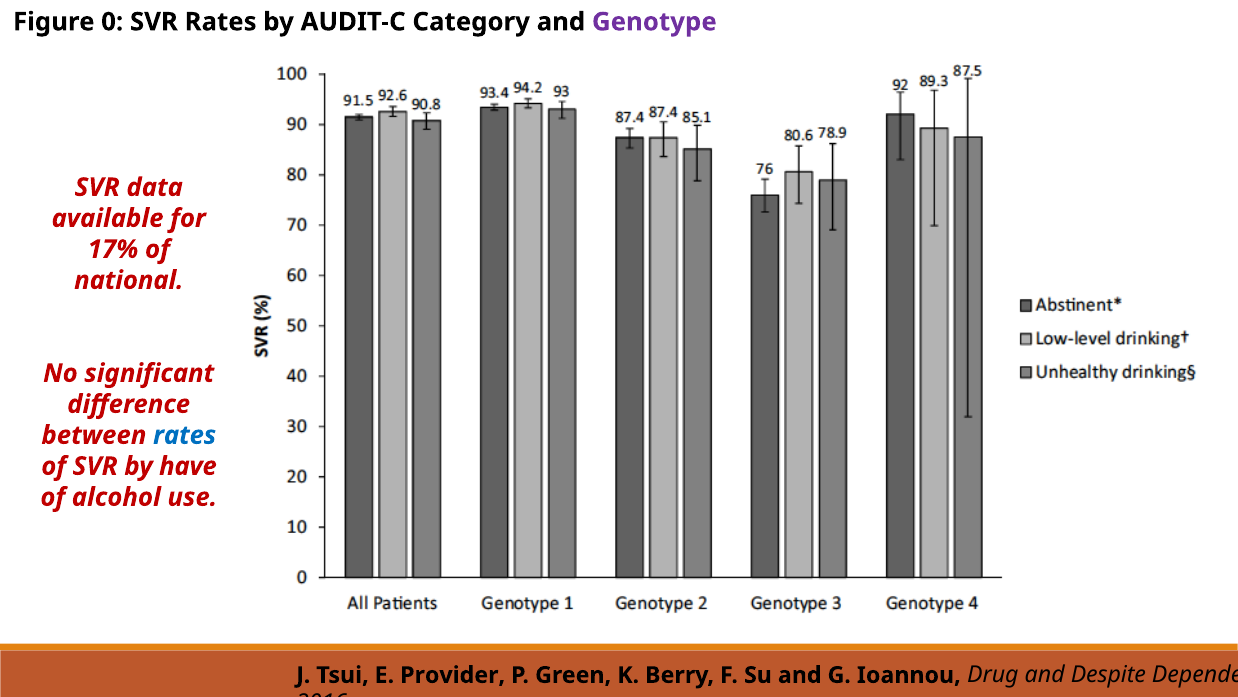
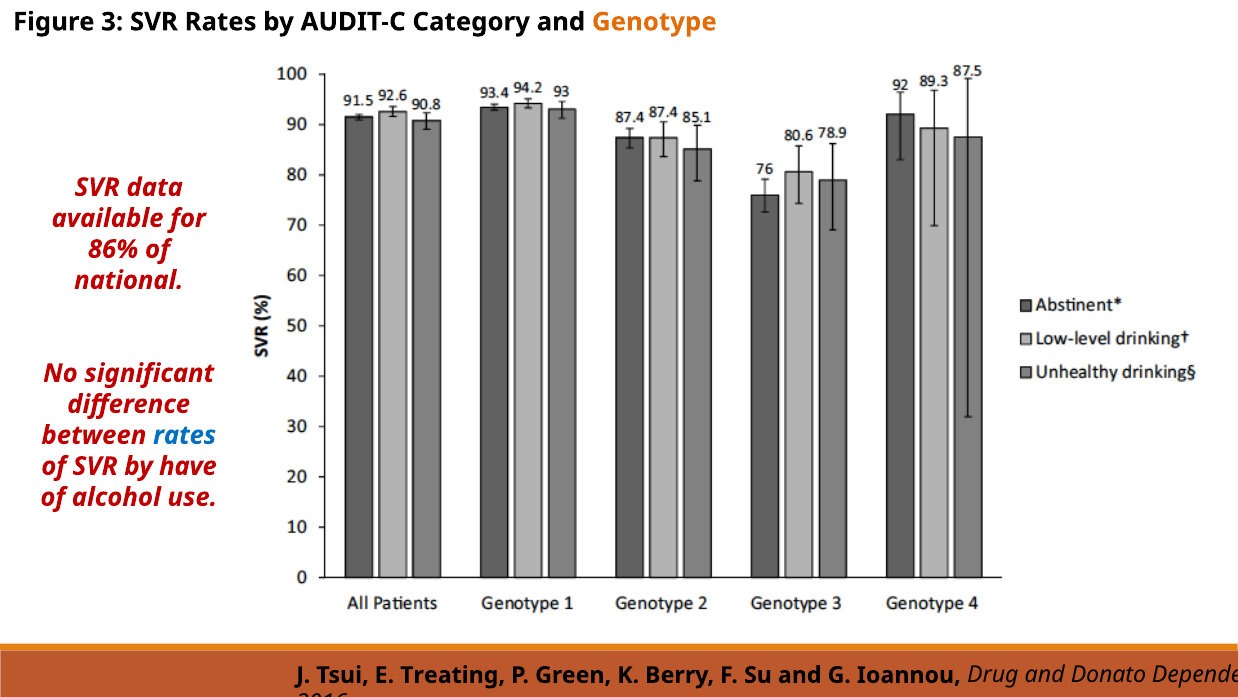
0: 0 -> 3 (112, 22)
Genotype colour: purple -> orange (654, 22)
17%: 17% -> 86% (113, 249)
Provider: Provider -> Treating (453, 675)
Despite: Despite -> Donato (1108, 675)
